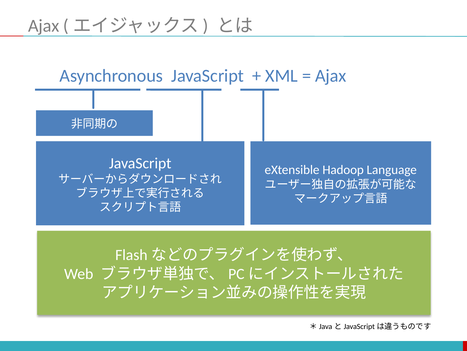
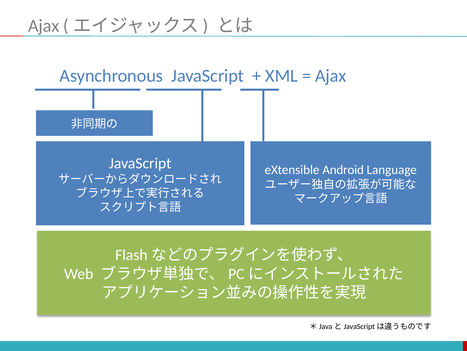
Hadoop: Hadoop -> Android (343, 169)
